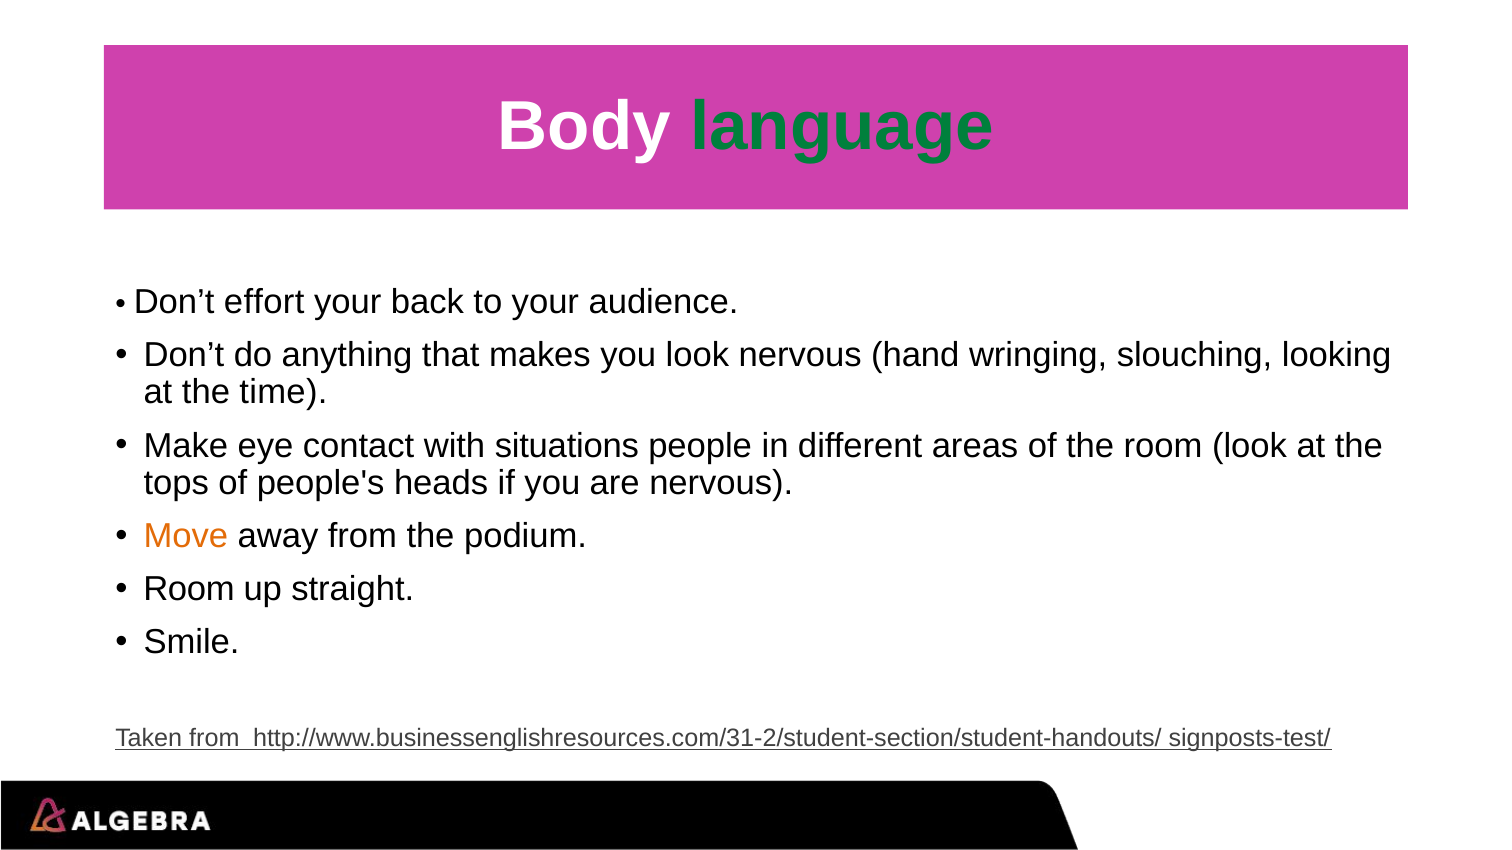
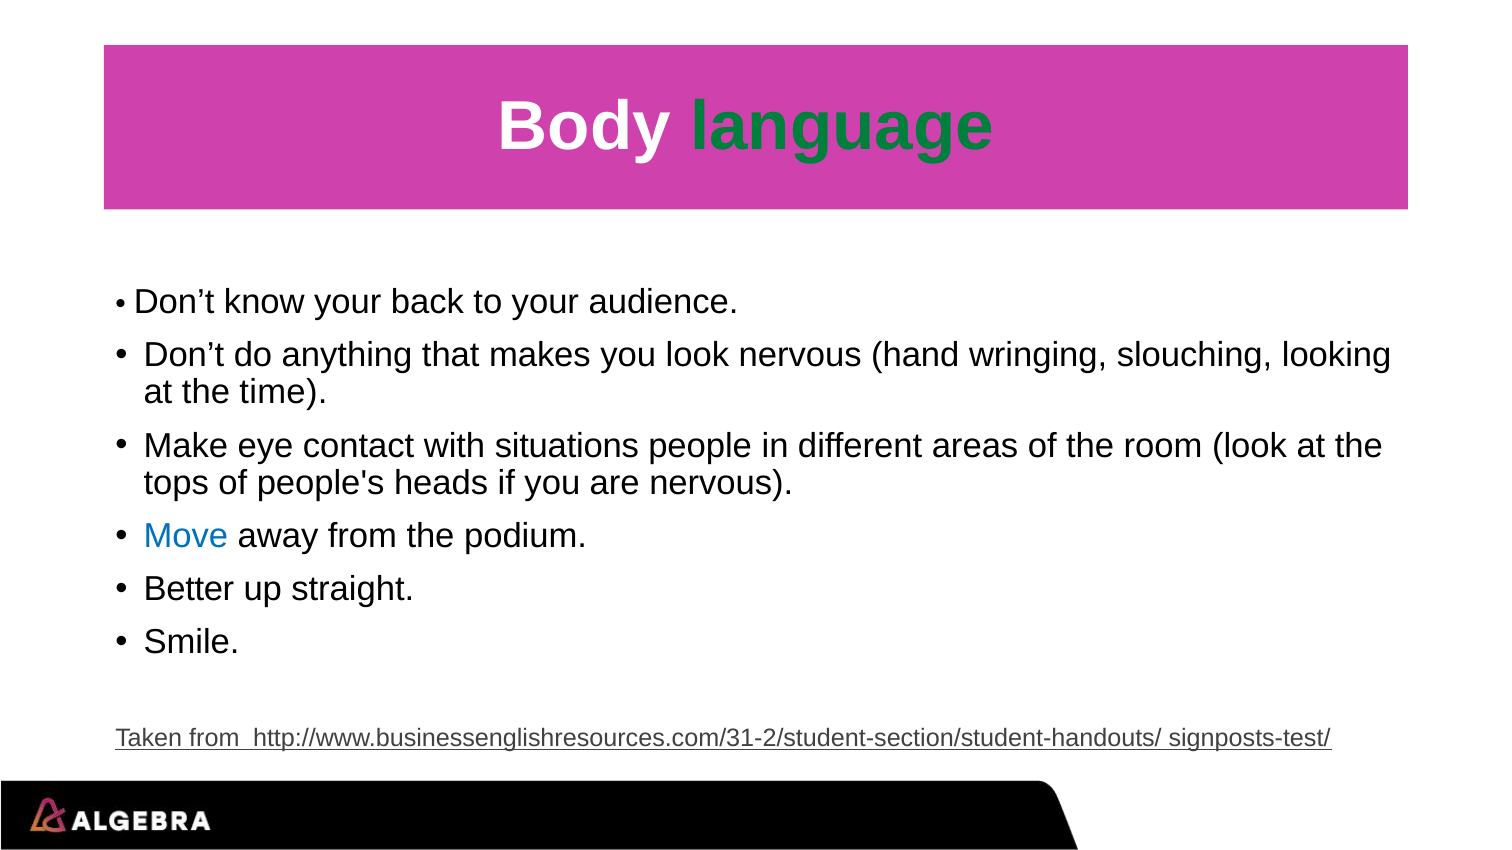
effort: effort -> know (264, 302)
Move colour: orange -> blue (186, 537)
Room: Room -> Better (189, 590)
